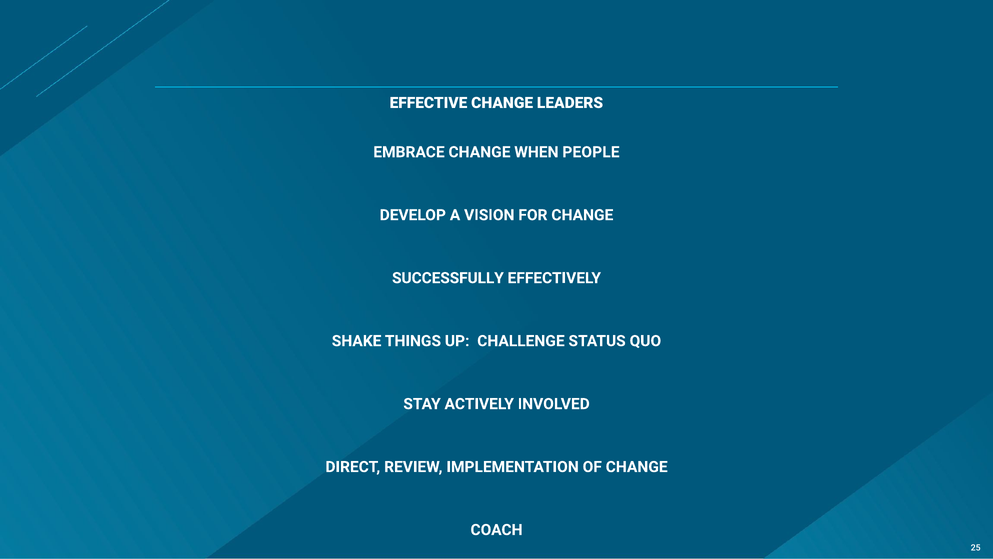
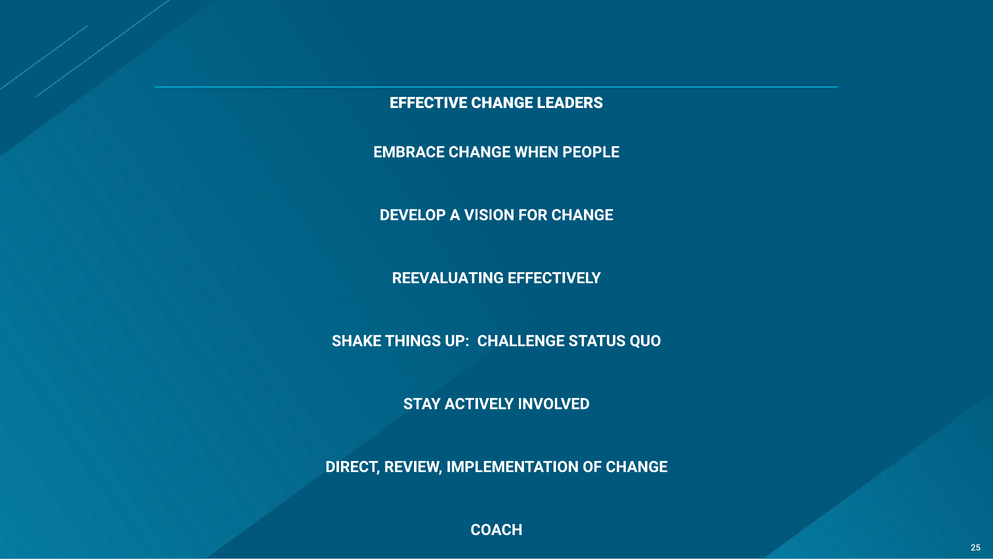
SUCCESSFULLY: SUCCESSFULLY -> REEVALUATING (448, 278)
